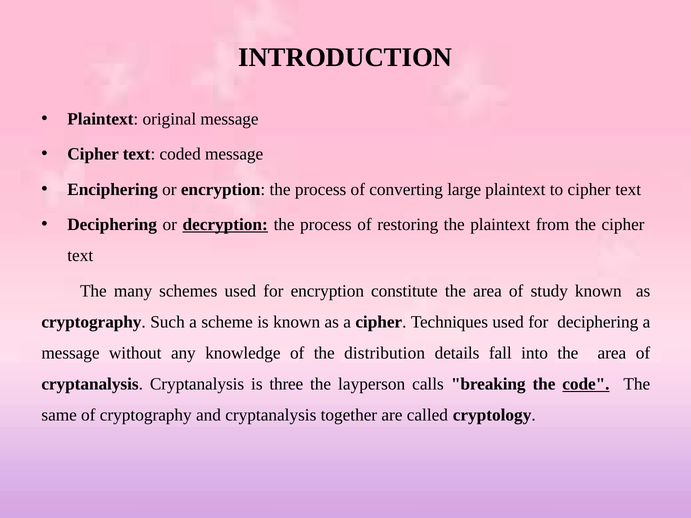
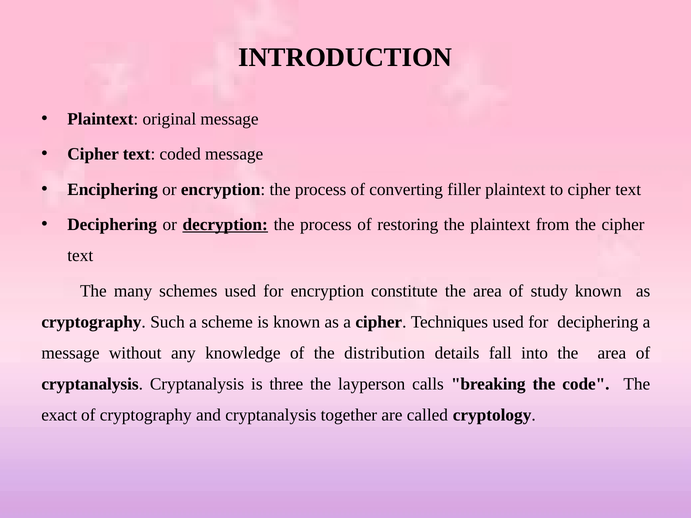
large: large -> filler (464, 189)
code underline: present -> none (586, 384)
same: same -> exact (59, 415)
